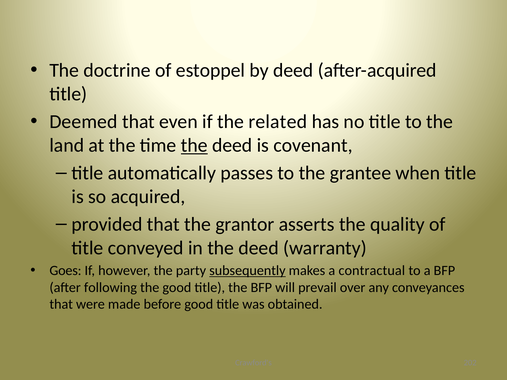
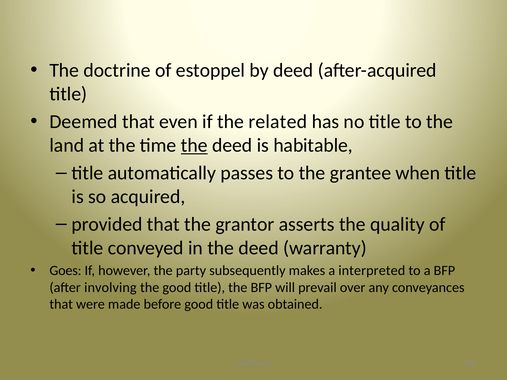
covenant: covenant -> habitable (313, 145)
subsequently underline: present -> none (247, 271)
contractual: contractual -> interpreted (372, 271)
following: following -> involving (110, 288)
